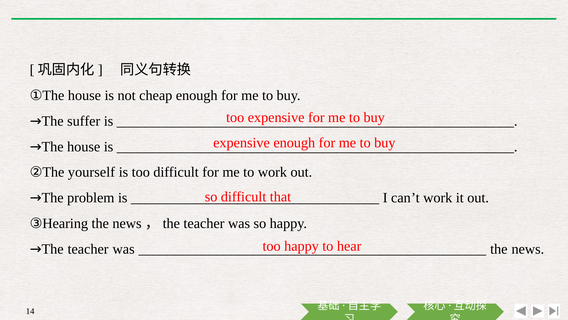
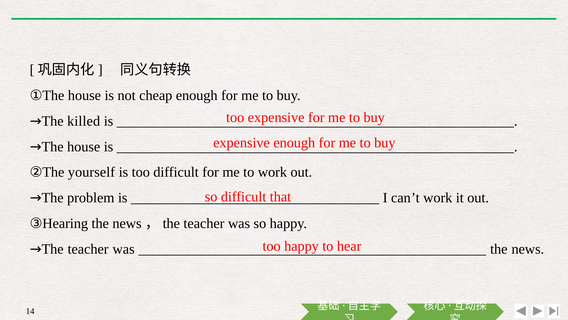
suffer: suffer -> killed (84, 121)
